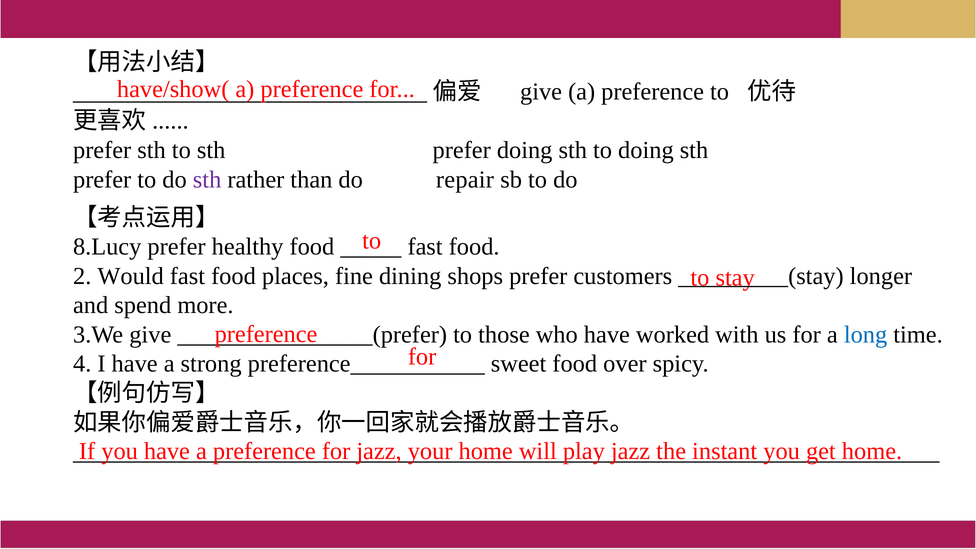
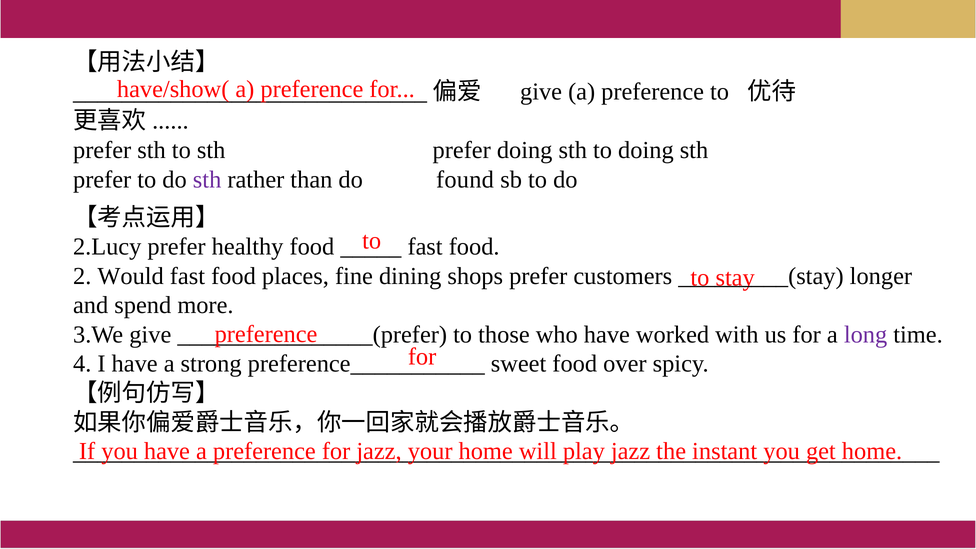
repair: repair -> found (465, 179)
8.Lucy: 8.Lucy -> 2.Lucy (107, 247)
long colour: blue -> purple (866, 335)
